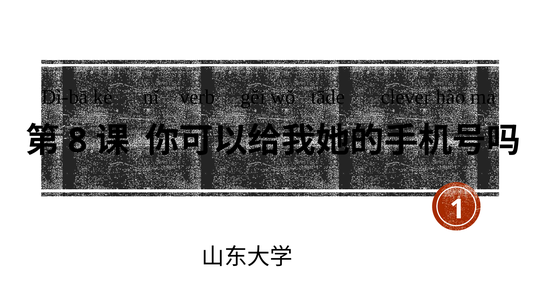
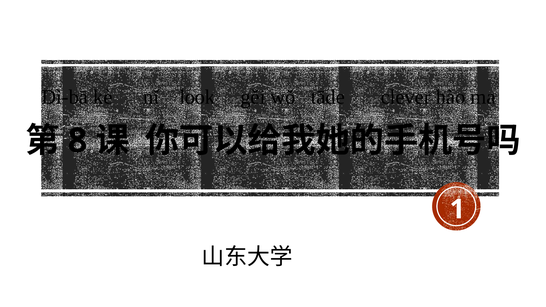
verb: verb -> look (197, 97)
